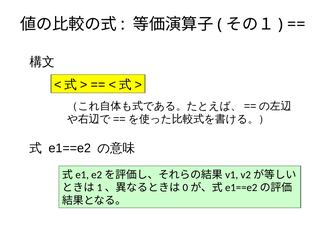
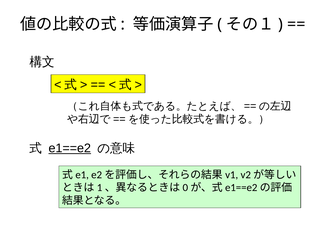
e1==e2 underline: none -> present (70, 148)
